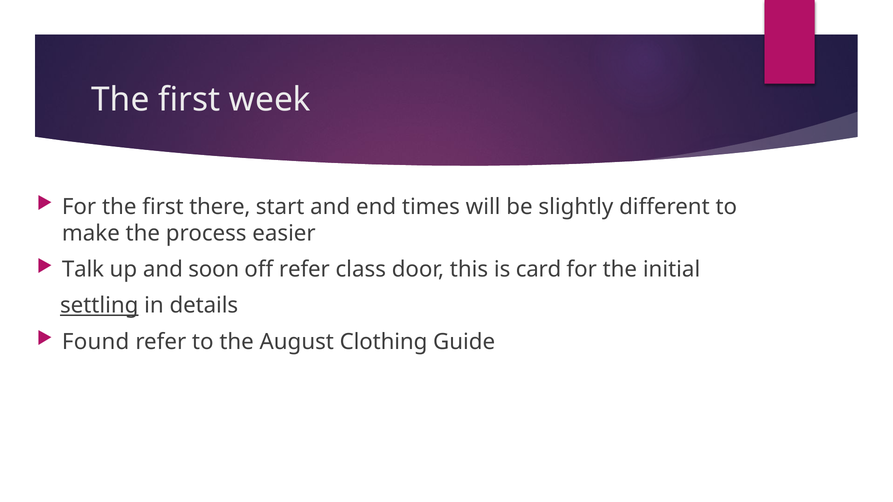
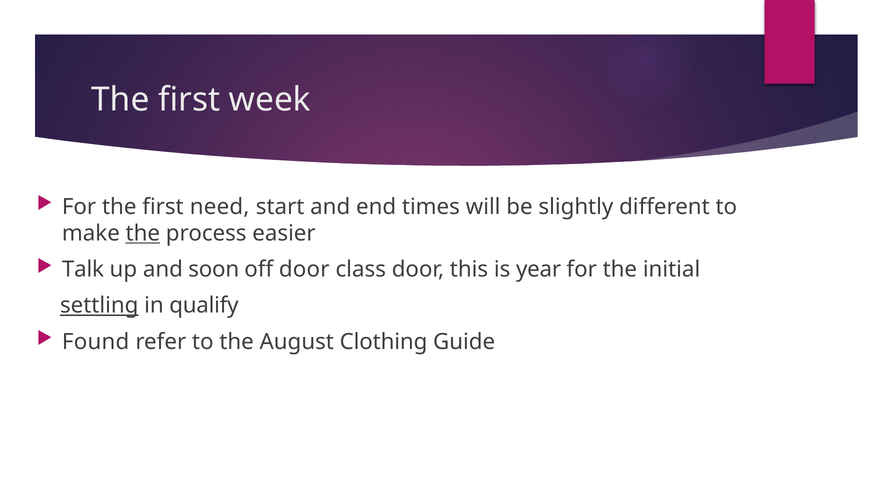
there: there -> need (220, 207)
the underline: none -> present (143, 234)
off refer: refer -> door (304, 270)
card: card -> year (539, 270)
details: details -> qualify (204, 306)
